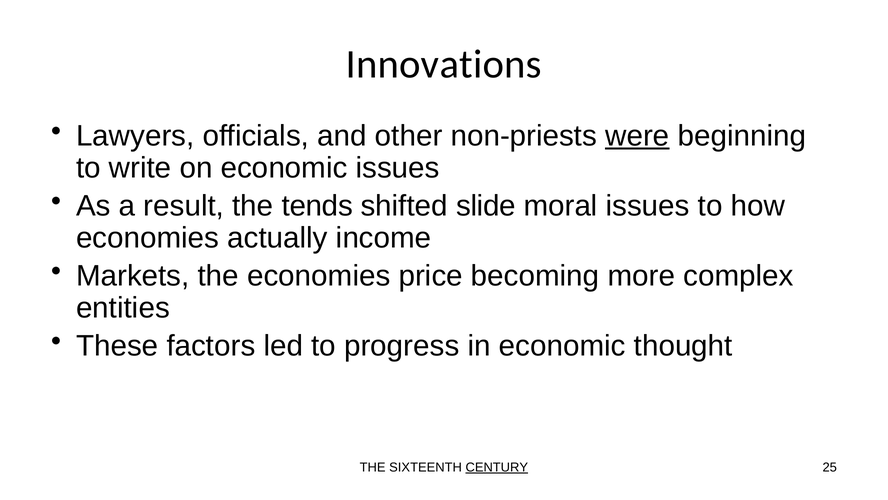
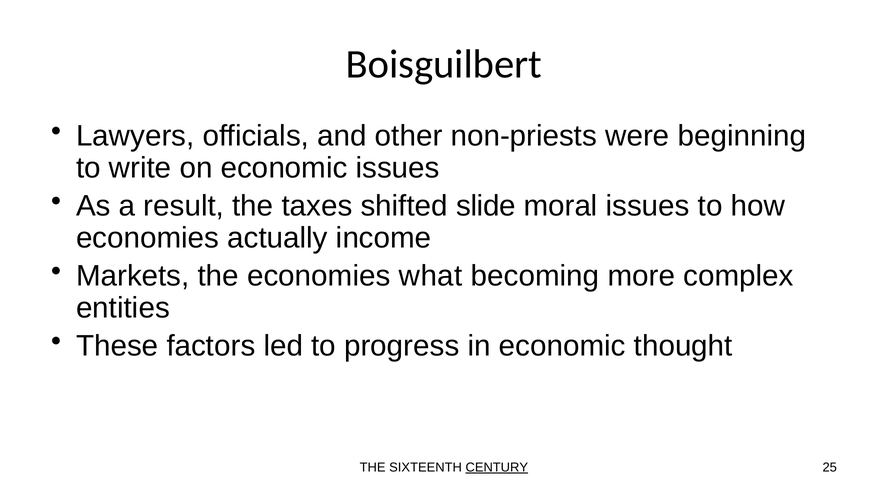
Innovations: Innovations -> Boisguilbert (444, 64)
were underline: present -> none (637, 136)
tends: tends -> taxes (317, 206)
price: price -> what (431, 276)
